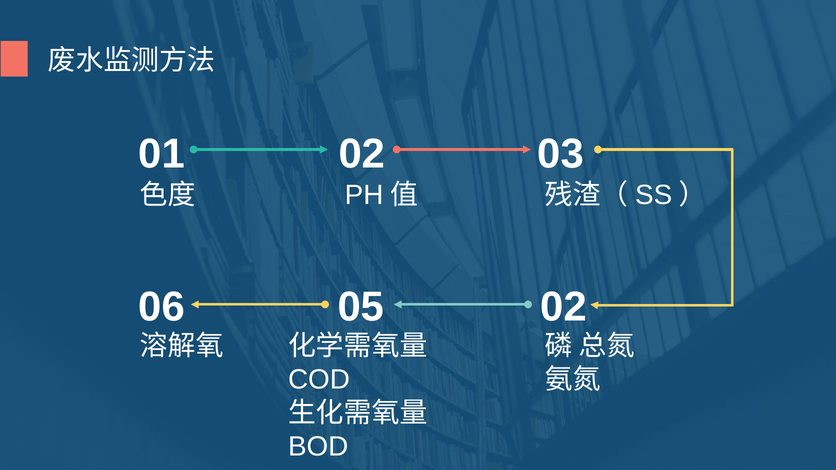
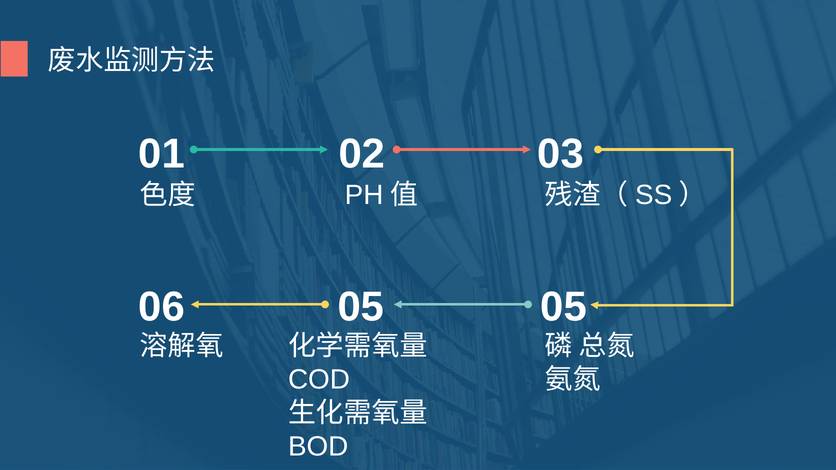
05 02: 02 -> 05 (564, 307)
